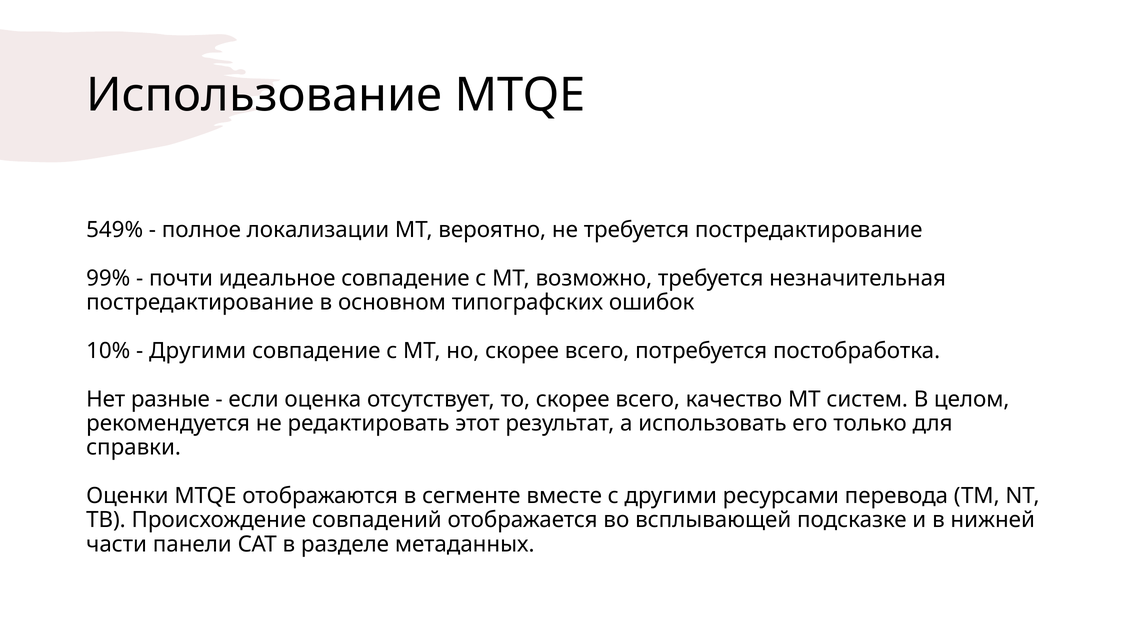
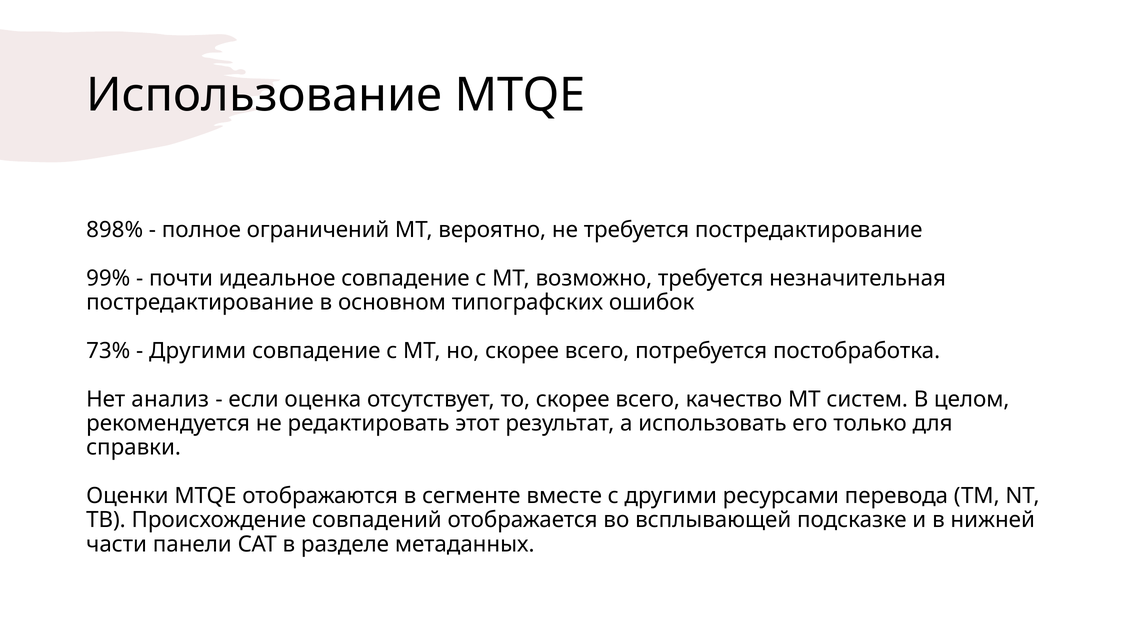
549%: 549% -> 898% (115, 230)
локализации: локализации -> ограничений (318, 230)
10%: 10% -> 73% (108, 351)
разные: разные -> анализ (170, 399)
